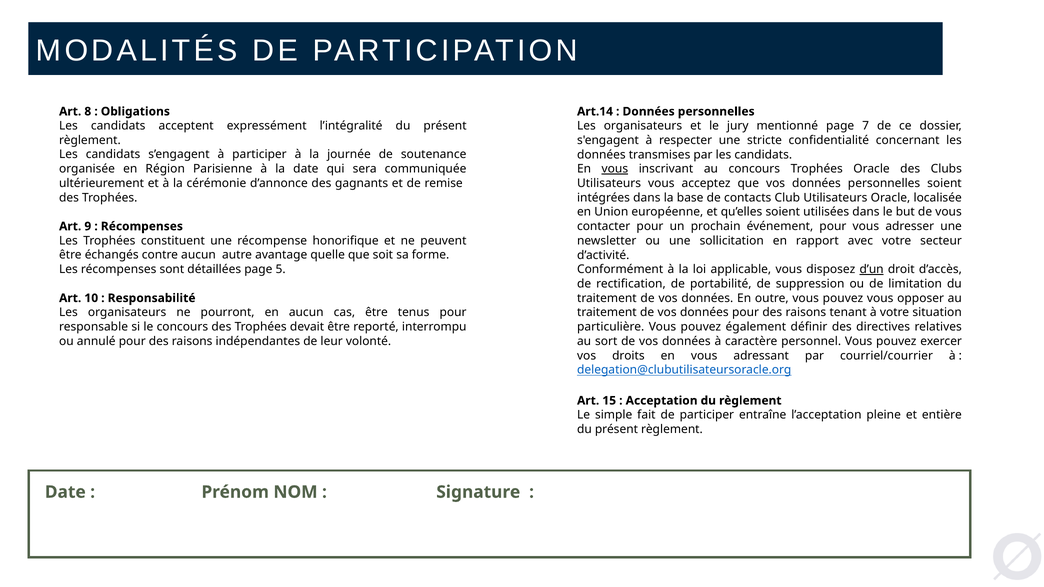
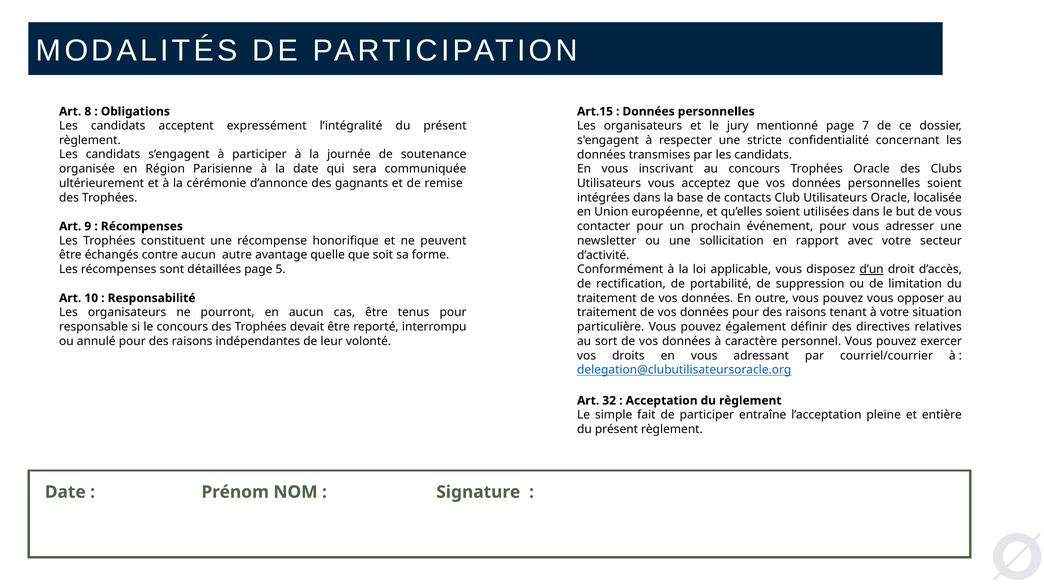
Art.14: Art.14 -> Art.15 (595, 112)
vous underline: present -> none (615, 169)
15: 15 -> 32 (609, 401)
